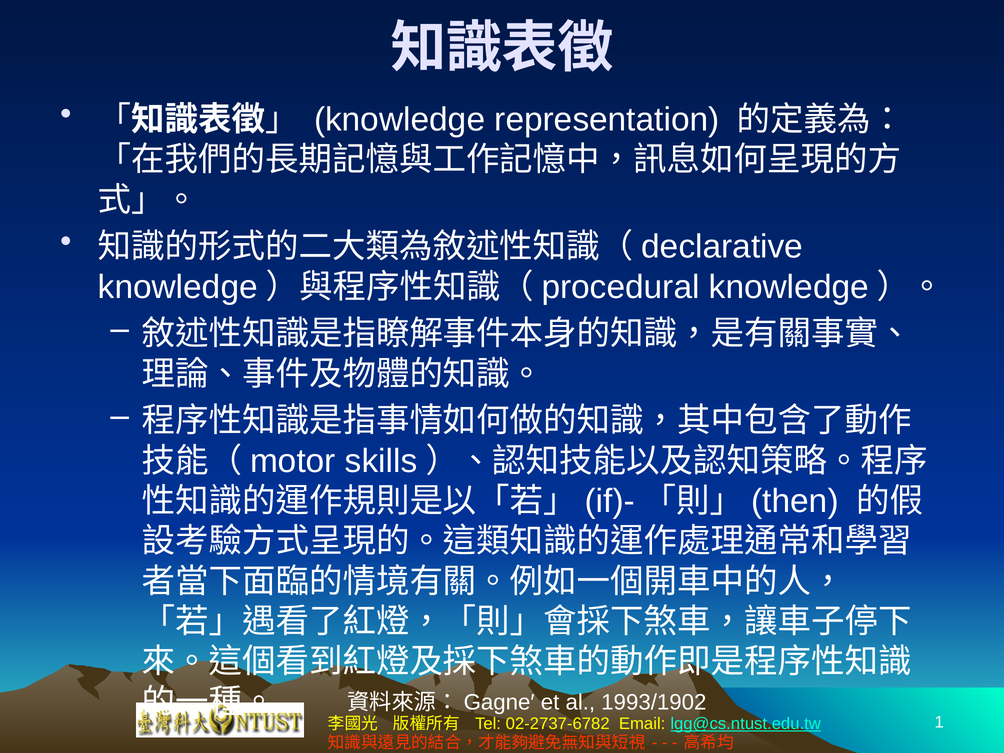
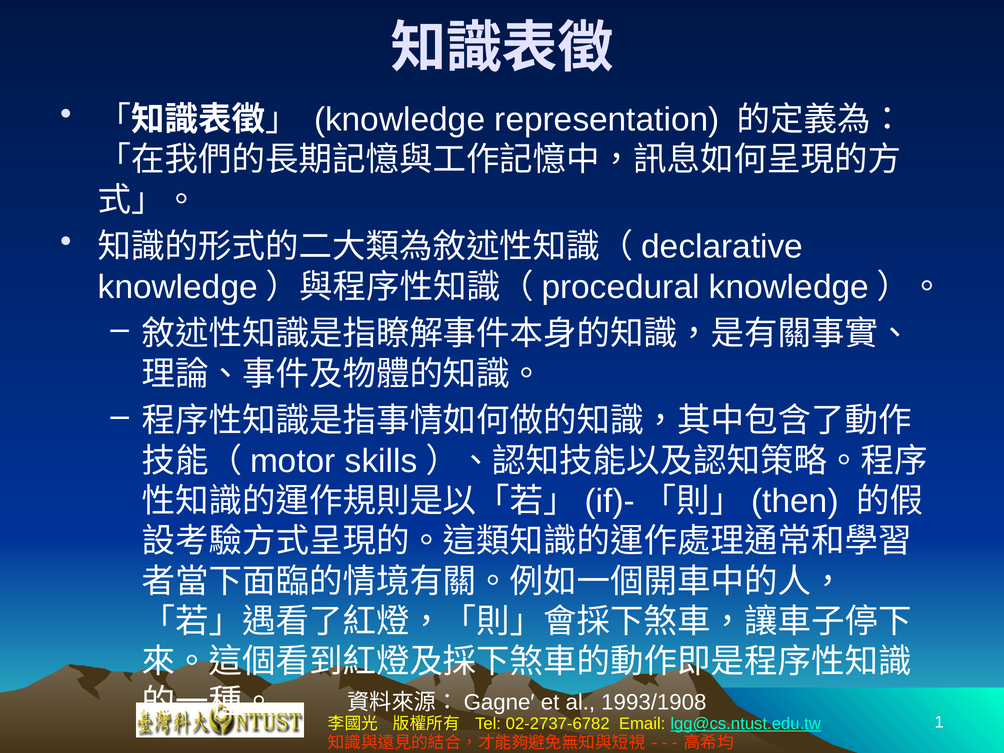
1993/1902: 1993/1902 -> 1993/1908 (654, 702)
